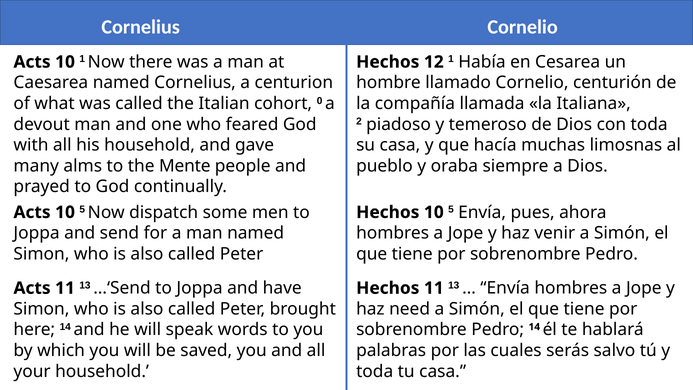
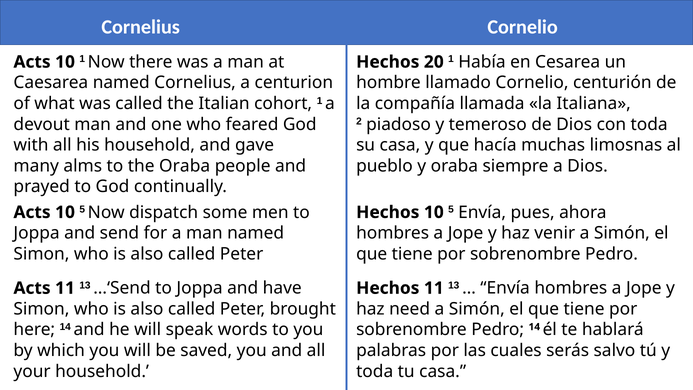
12: 12 -> 20 (434, 62)
cohort 0: 0 -> 1 (320, 101)
the Mente: Mente -> Oraba (185, 166)
